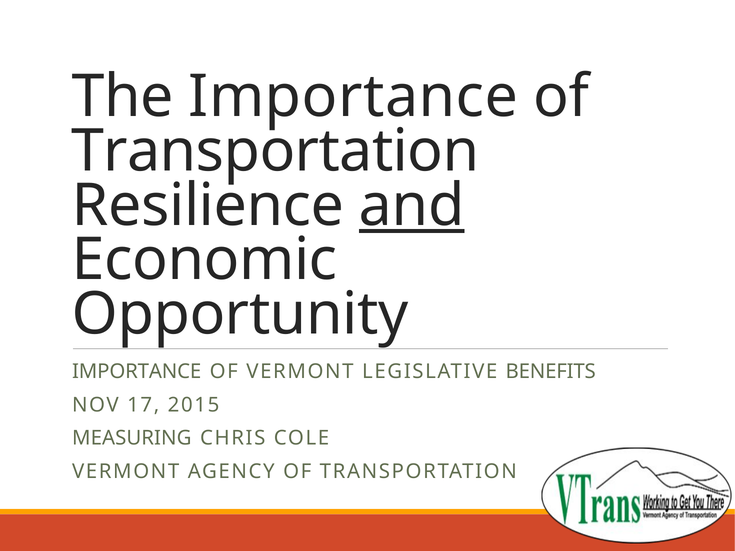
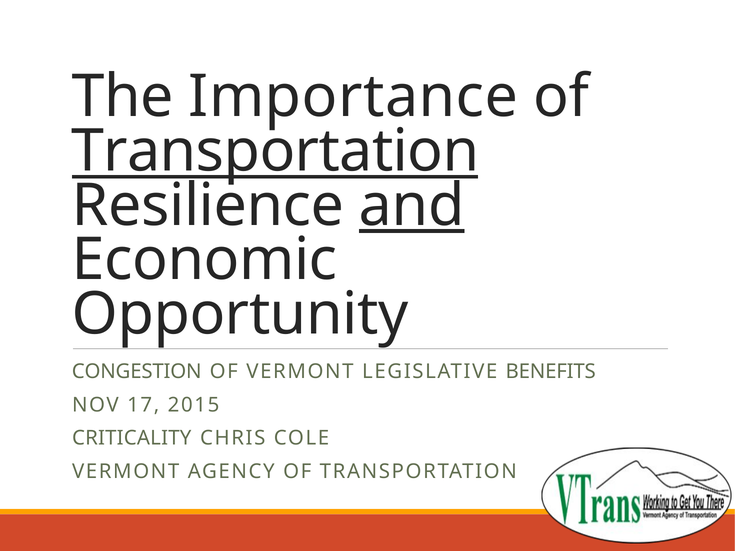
Transportation underline: none -> present (275, 151)
IMPORTANCE: IMPORTANCE -> CONGESTION (137, 372)
MEASURING: MEASURING -> CRITICALITY (132, 438)
